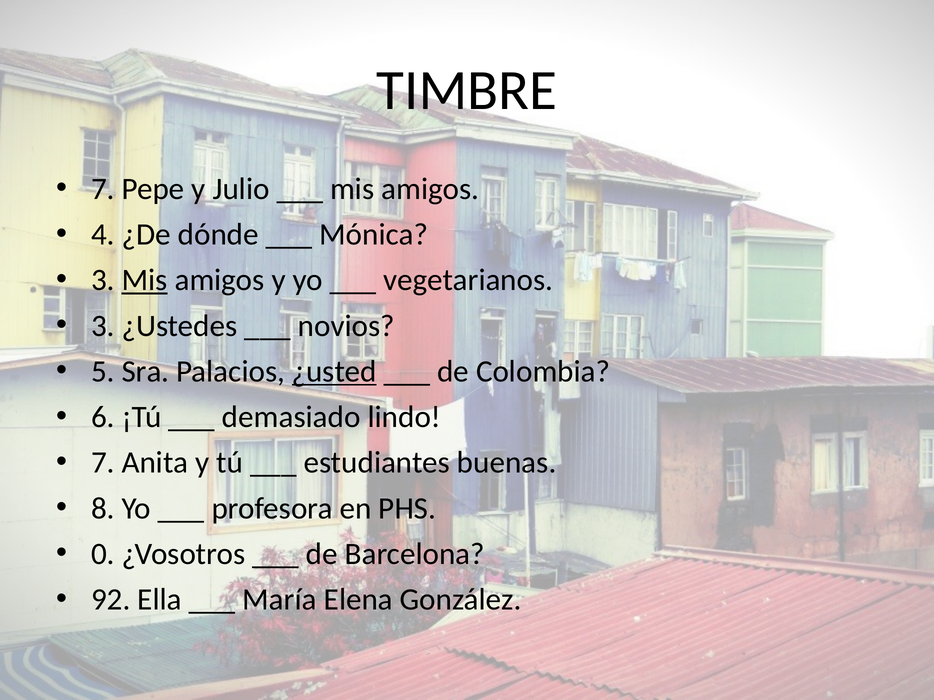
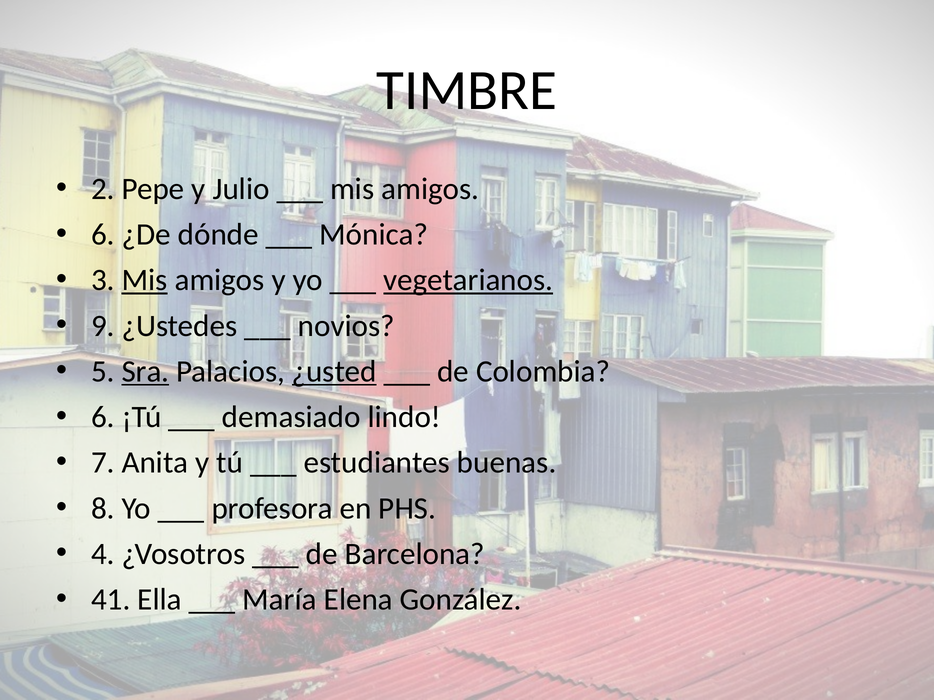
7: 7 -> 2 (103, 189)
4: 4 -> 6 (103, 235)
vegetarianos underline: none -> present (468, 280)
3: 3 -> 9 (103, 326)
Sra underline: none -> present (145, 372)
0: 0 -> 4 (103, 554)
92: 92 -> 41 (111, 600)
